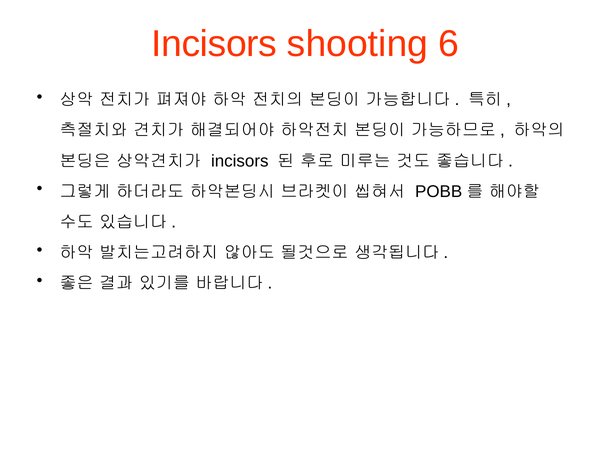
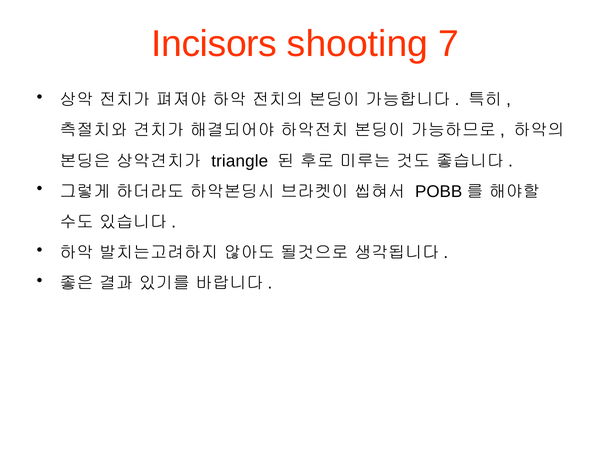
6: 6 -> 7 (449, 44)
incisors: incisors -> triangle (240, 161)
